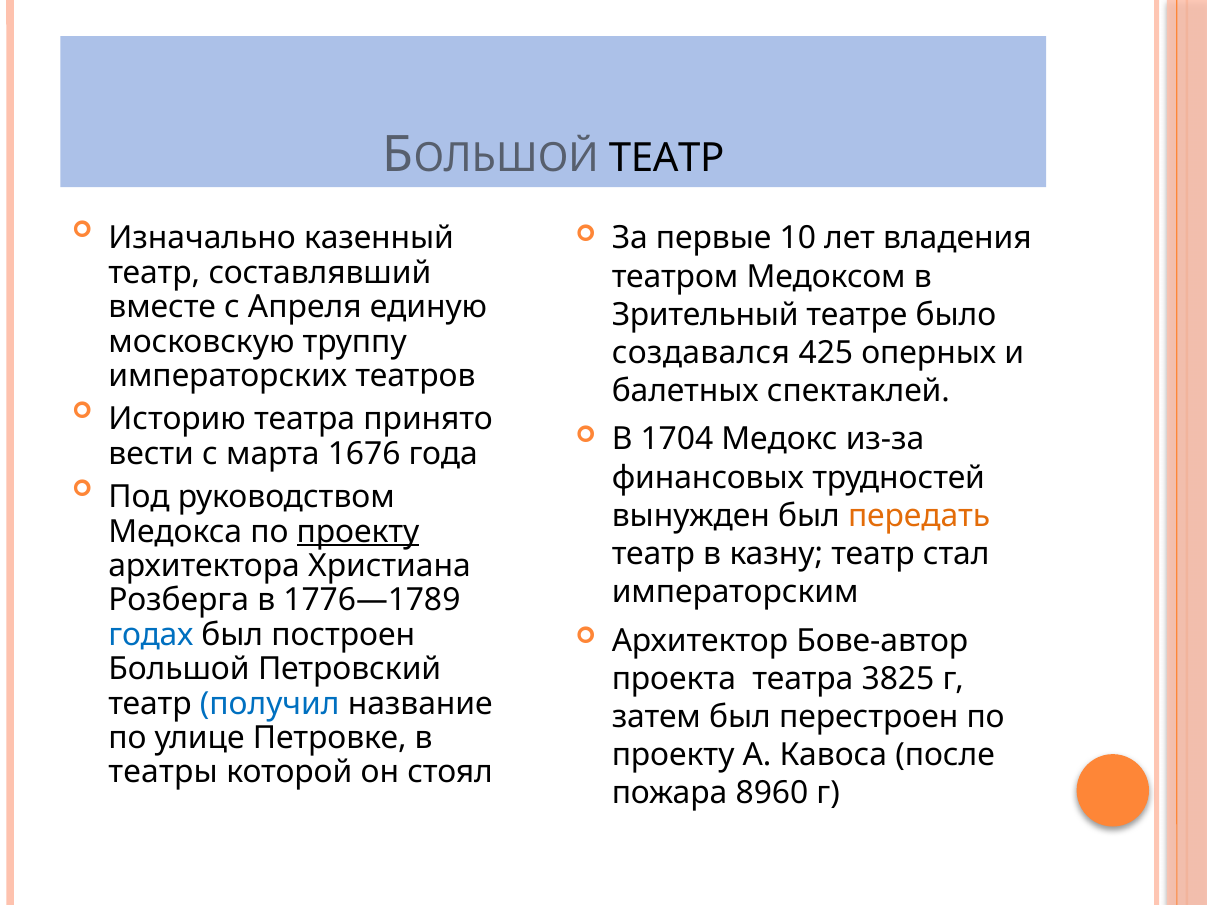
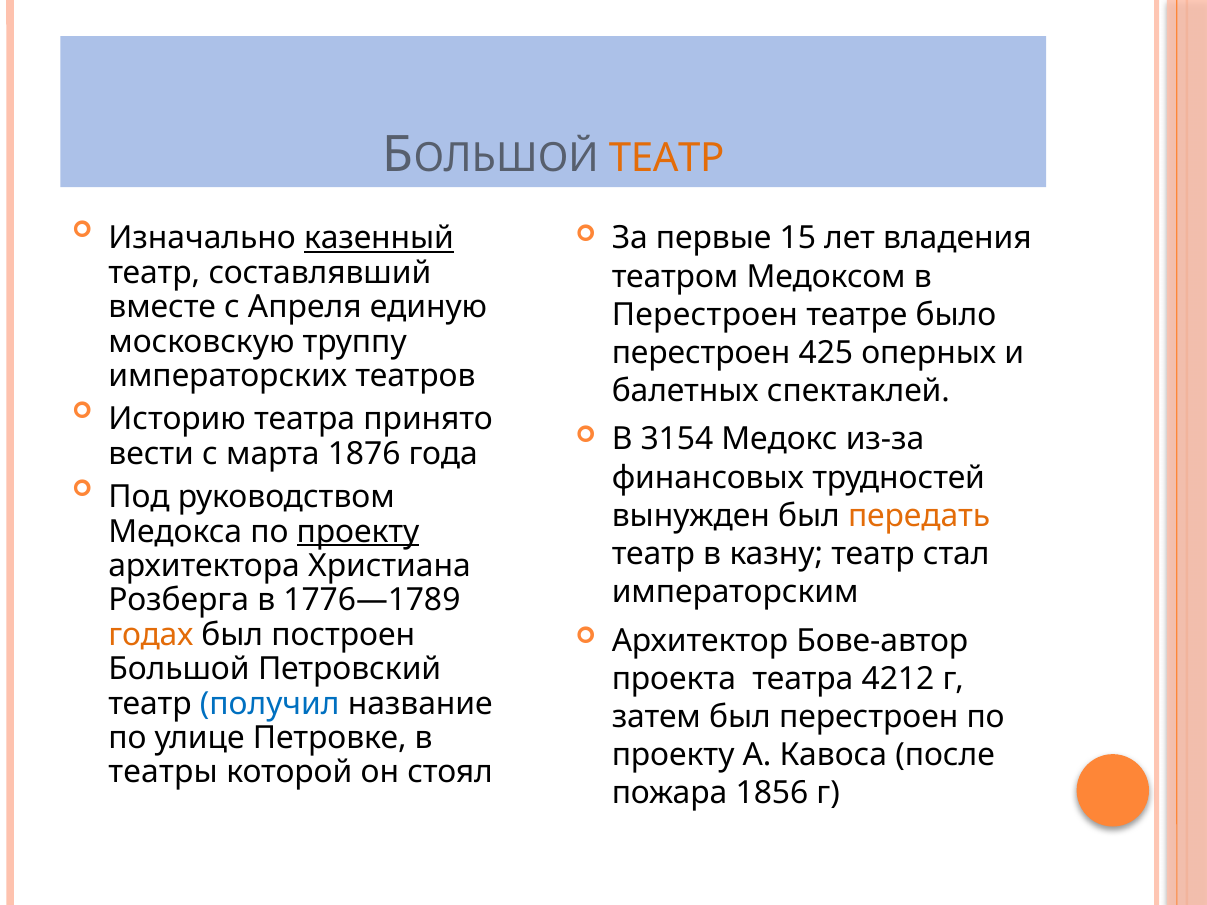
ТЕАТР colour: black -> orange (667, 158)
казенный underline: none -> present (379, 238)
10: 10 -> 15 (798, 238)
Зрительный: Зрительный -> Перестроен (705, 315)
создавался: создавался -> перестроен (701, 353)
1704: 1704 -> 3154 (677, 440)
1676: 1676 -> 1876 (364, 454)
годах colour: blue -> orange (151, 635)
3825: 3825 -> 4212 (898, 679)
8960: 8960 -> 1856 (772, 794)
